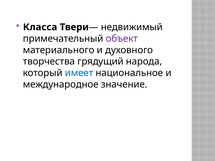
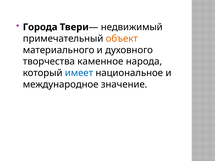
Класса: Класса -> Города (40, 27)
объект colour: purple -> orange (122, 39)
грядущий: грядущий -> каменное (100, 62)
